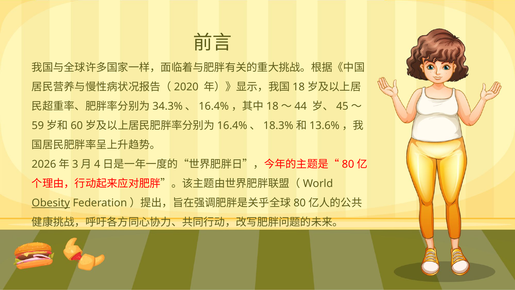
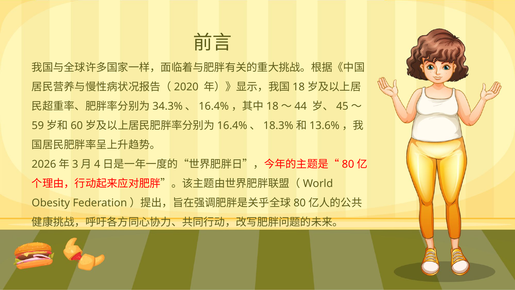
Obesity underline: present -> none (51, 203)
